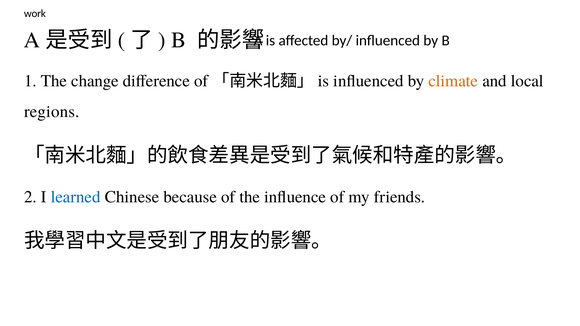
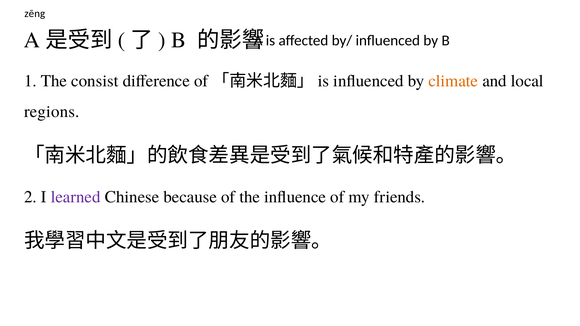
work: work -> zēng (35, 14)
change: change -> consist (95, 81)
learned colour: blue -> purple (76, 197)
